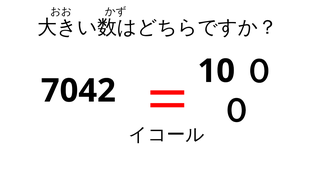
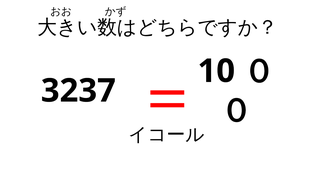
7042: 7042 -> 3237 (78, 91)
